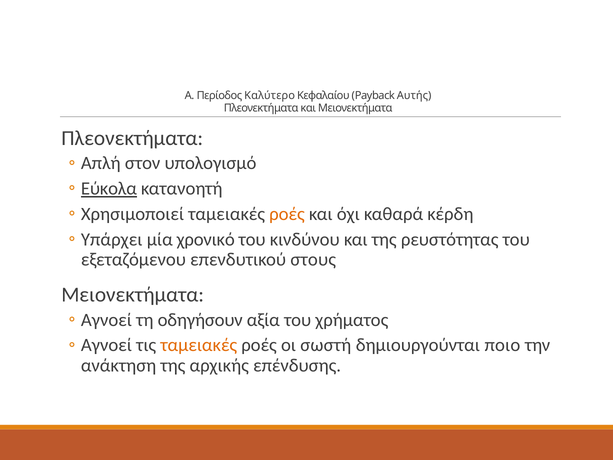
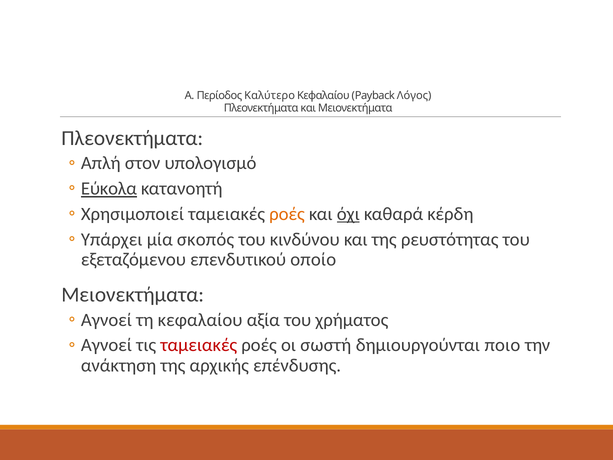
Αυτής: Αυτής -> Λόγος (414, 95)
όχι underline: none -> present (348, 214)
χρονικό: χρονικό -> σκοπός (206, 239)
στους: στους -> οποίο (313, 259)
τη οδηγήσουν: οδηγήσουν -> κεφαλαίου (200, 320)
ταμειακές colour: orange -> red (199, 345)
